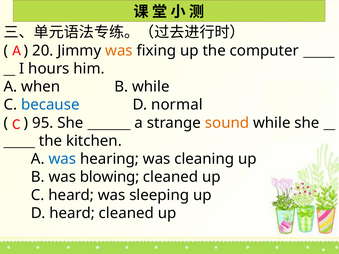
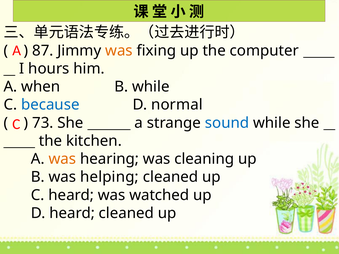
20: 20 -> 87 (43, 51)
95: 95 -> 73 (43, 123)
sound colour: orange -> blue (227, 123)
was colour: blue -> orange (62, 159)
blowing: blowing -> helping (109, 177)
sleeping: sleeping -> watched (159, 195)
